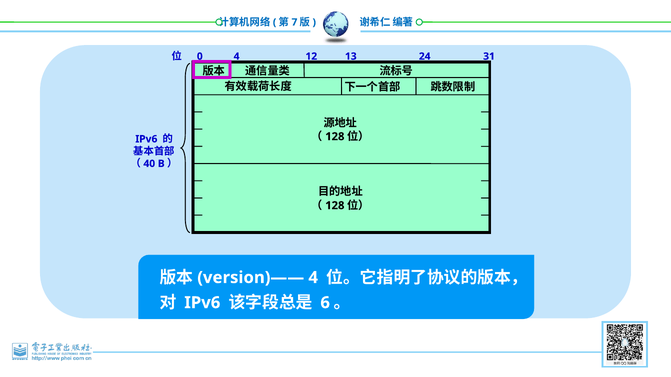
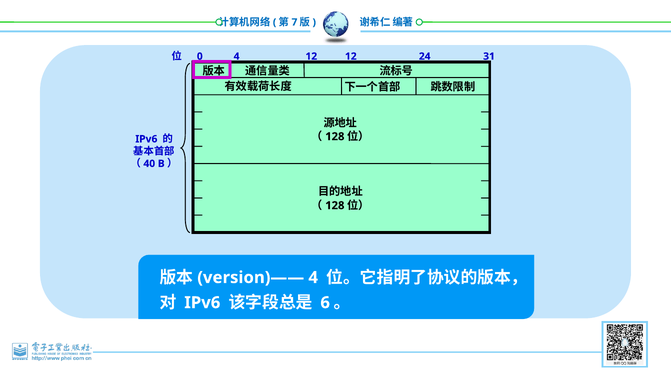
4 13: 13 -> 12 (351, 56)
